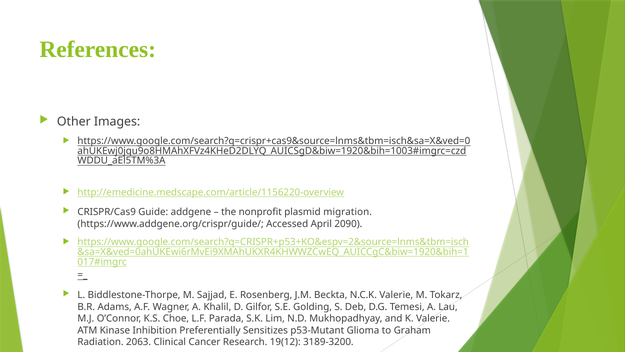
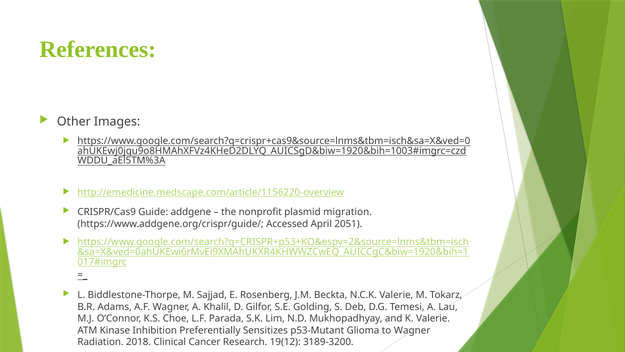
2090: 2090 -> 2051 (348, 224)
to Graham: Graham -> Wagner (412, 330)
2063: 2063 -> 2018 (139, 342)
